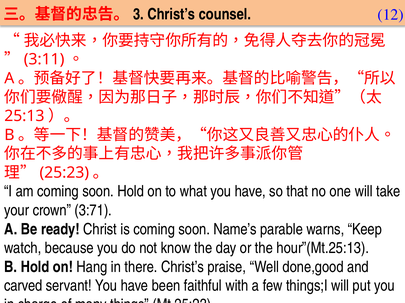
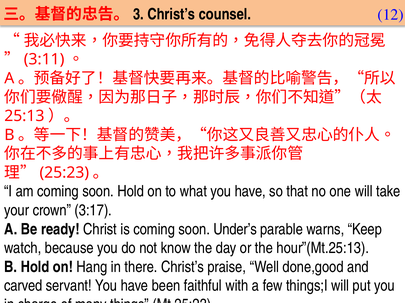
3:71: 3:71 -> 3:17 (93, 211)
Name’s: Name’s -> Under’s (235, 230)
